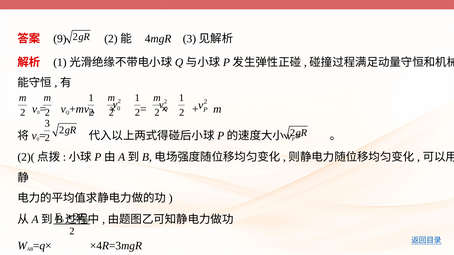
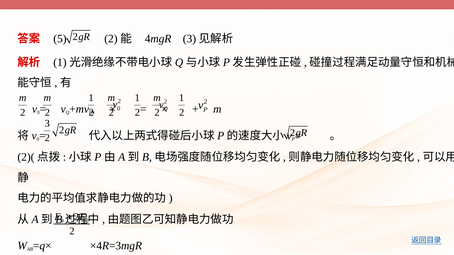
9: 9 -> 5 (60, 39)
